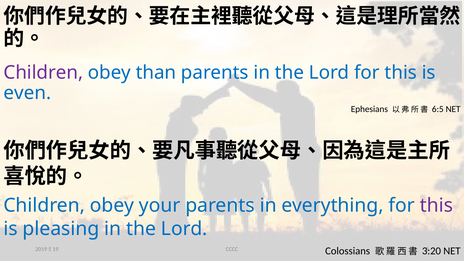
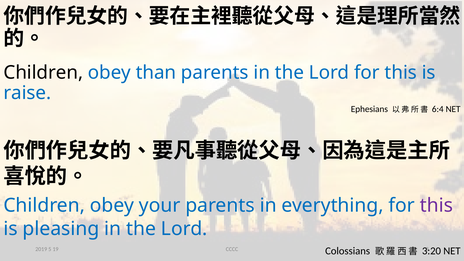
Children colour: purple -> black (43, 73)
even: even -> raise (27, 93)
6:5: 6:5 -> 6:4 (438, 109)
